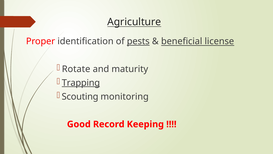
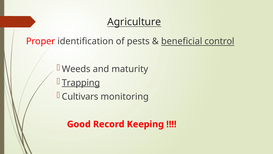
pests underline: present -> none (138, 41)
license: license -> control (219, 41)
Rotate: Rotate -> Weeds (76, 69)
Scouting: Scouting -> Cultivars (80, 96)
